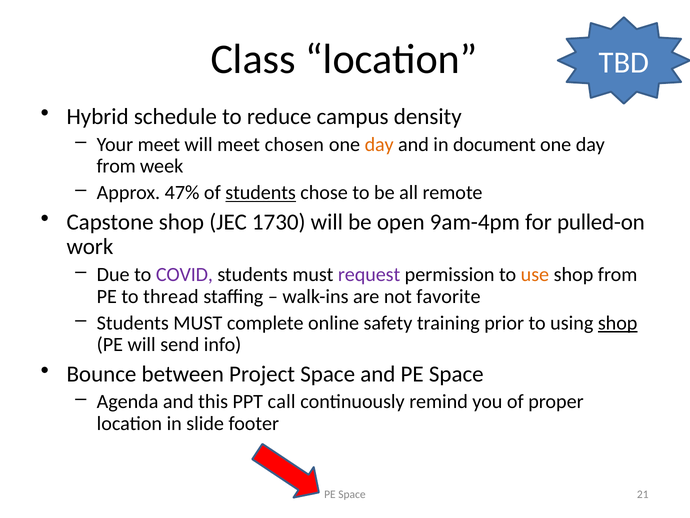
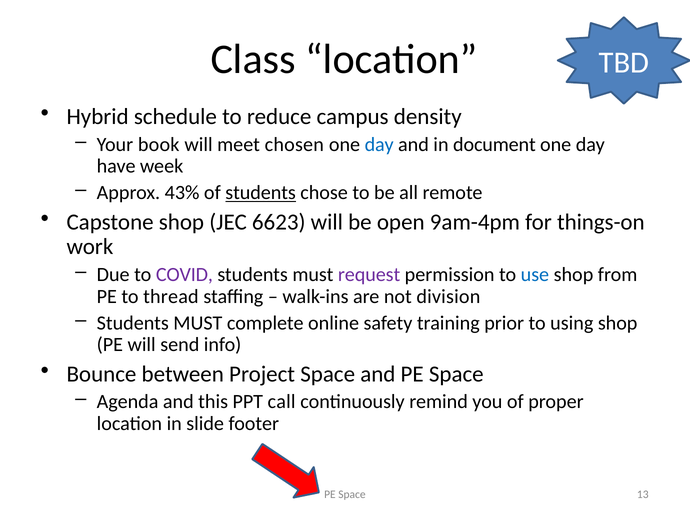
Your meet: meet -> book (159, 144)
day colour: orange -> blue (379, 144)
from: from -> have (116, 166)
47%: 47% -> 43% (182, 193)
1730: 1730 -> 6623 (279, 222)
pulled-on: pulled-on -> things-on (601, 222)
use colour: orange -> blue (535, 274)
favorite: favorite -> division (448, 296)
shop underline: present -> none (618, 323)
21: 21 -> 13 (643, 494)
